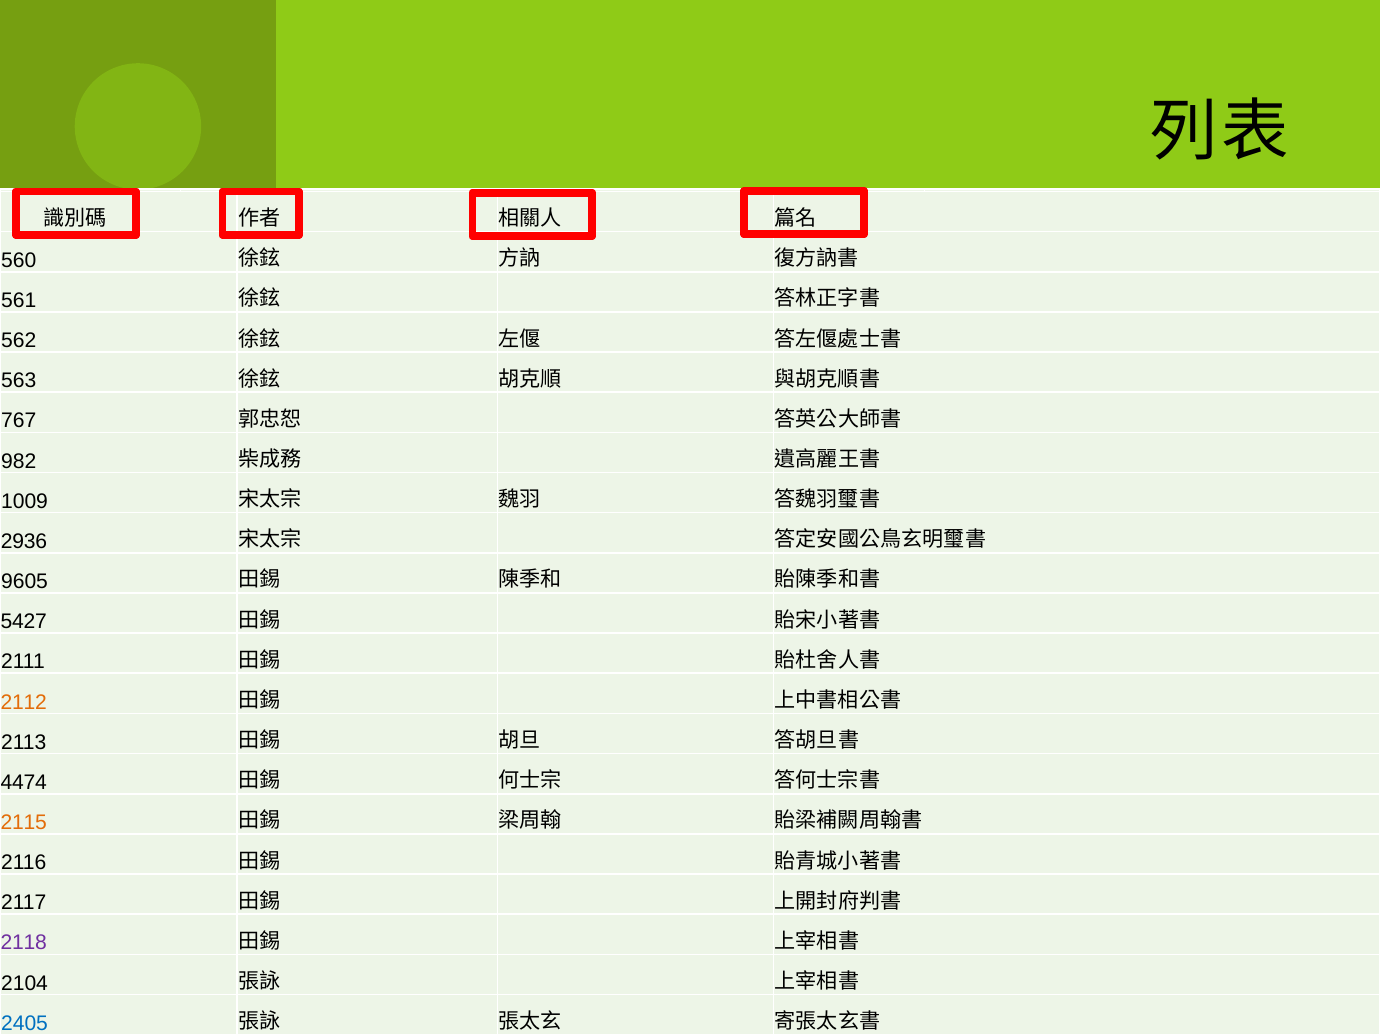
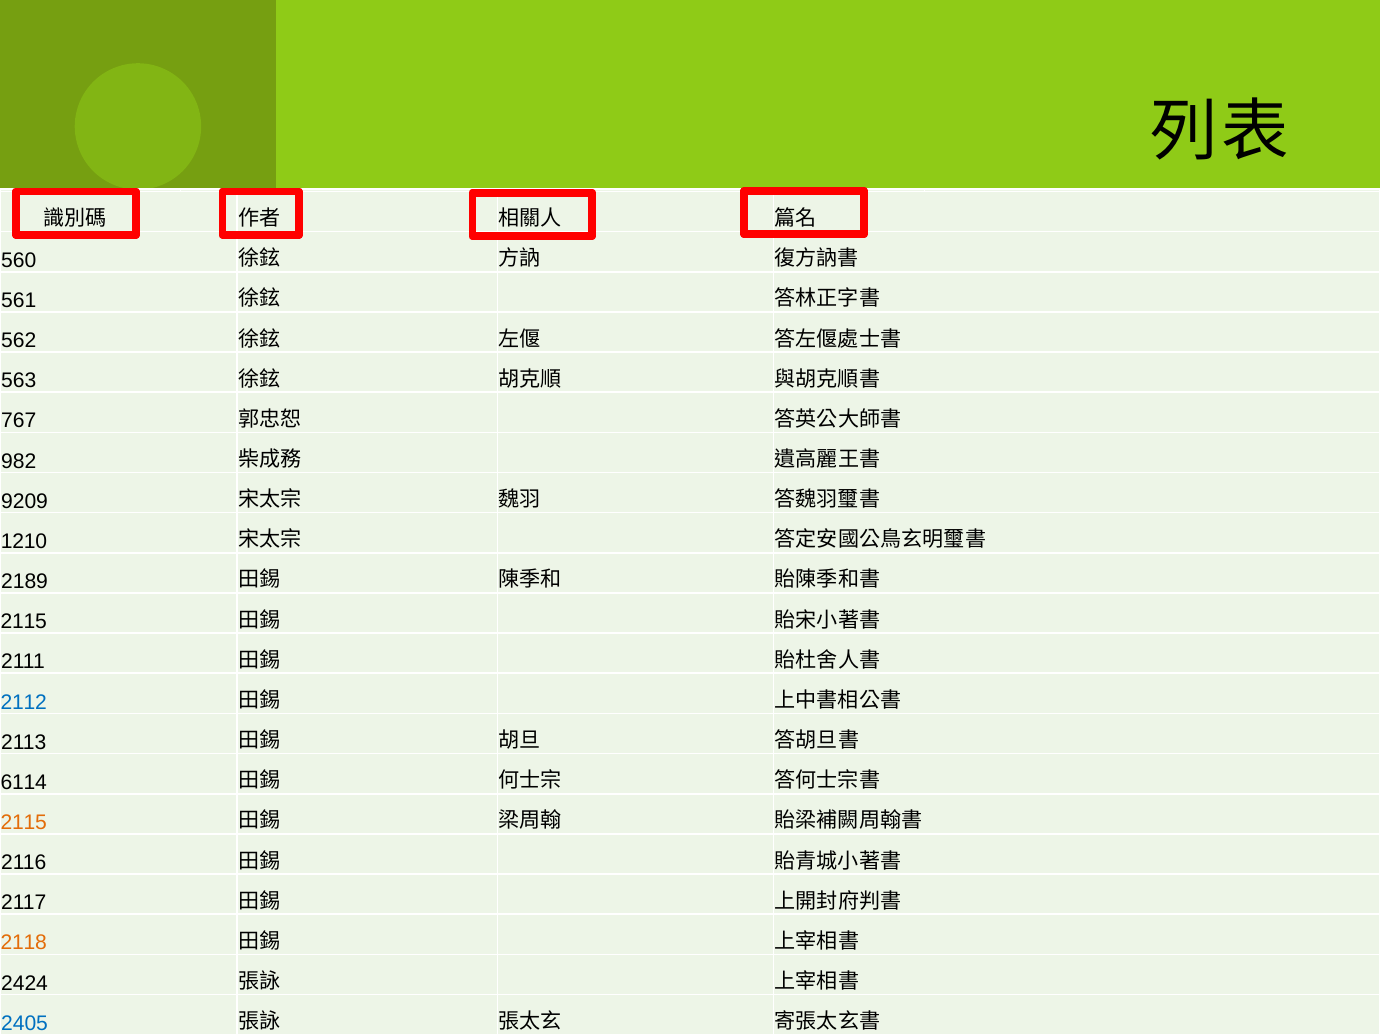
1009: 1009 -> 9209 (25, 501)
2936: 2936 -> 1210 (24, 541)
9605: 9605 -> 2189 (25, 582)
5427: 5427 -> 2115 (24, 622)
2112 colour: orange -> blue (24, 702)
4474: 4474 -> 6114 (24, 782)
2118 colour: purple -> orange (24, 943)
2104: 2104 -> 2424 (25, 983)
